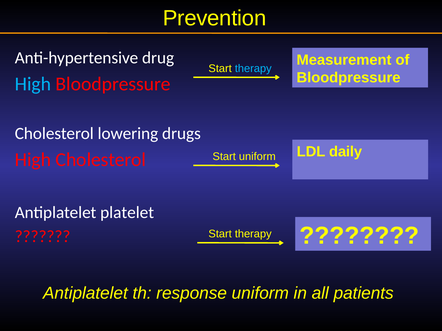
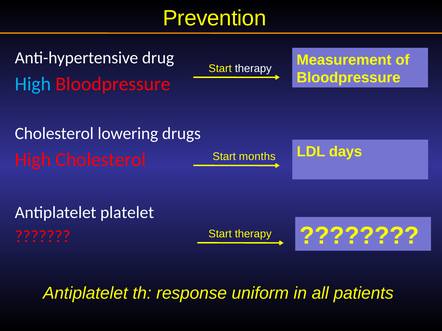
therapy colour: light blue -> white (253, 69)
daily: daily -> days (346, 152)
Start uniform: uniform -> months (257, 157)
